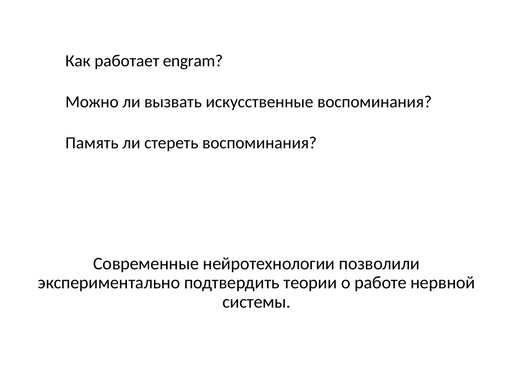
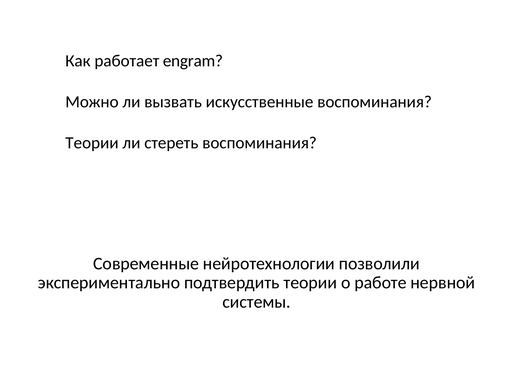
Память: Память -> Теории (92, 143)
